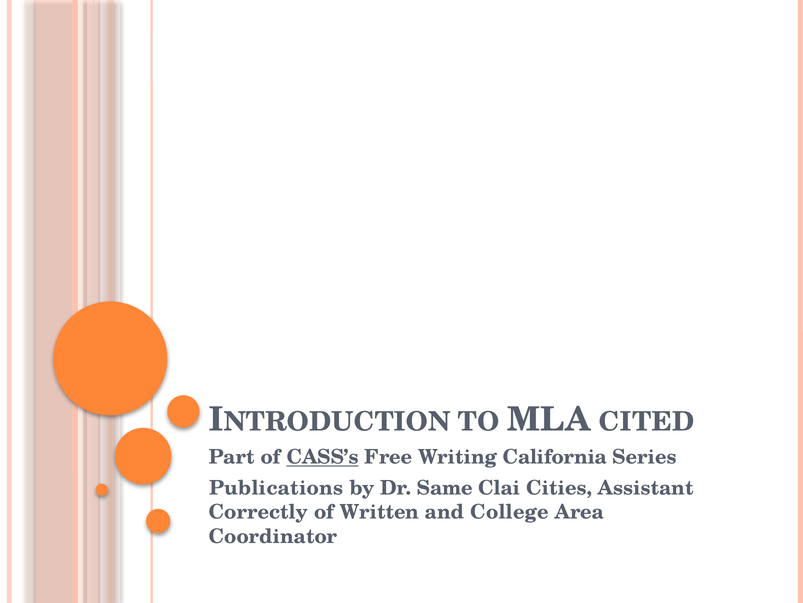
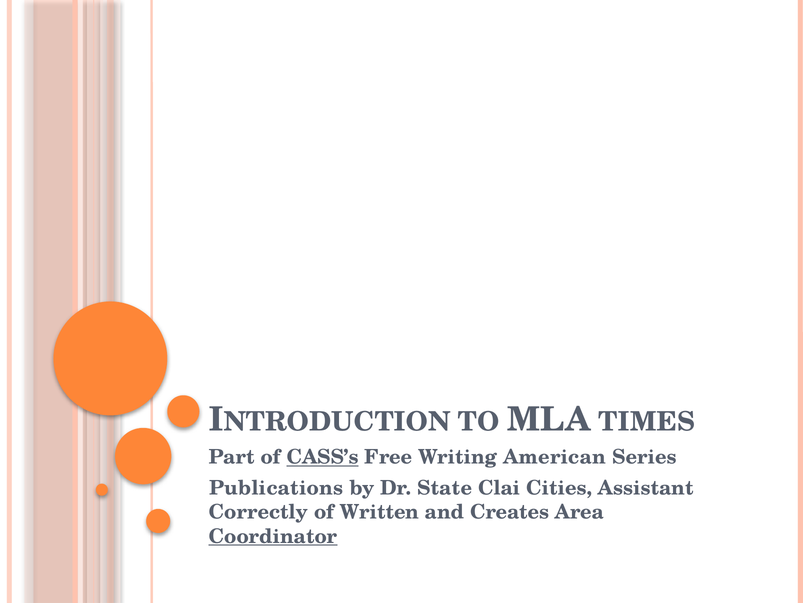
CITED: CITED -> TIMES (647, 421)
California: California -> American (555, 457)
Same: Same -> State (445, 488)
College: College -> Creates (510, 512)
Coordinator underline: none -> present (273, 536)
